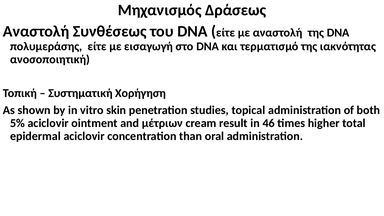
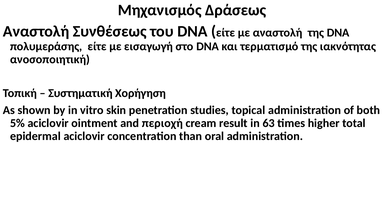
μέτριων: μέτριων -> περιοχή (162, 123)
46: 46 -> 63 (269, 123)
